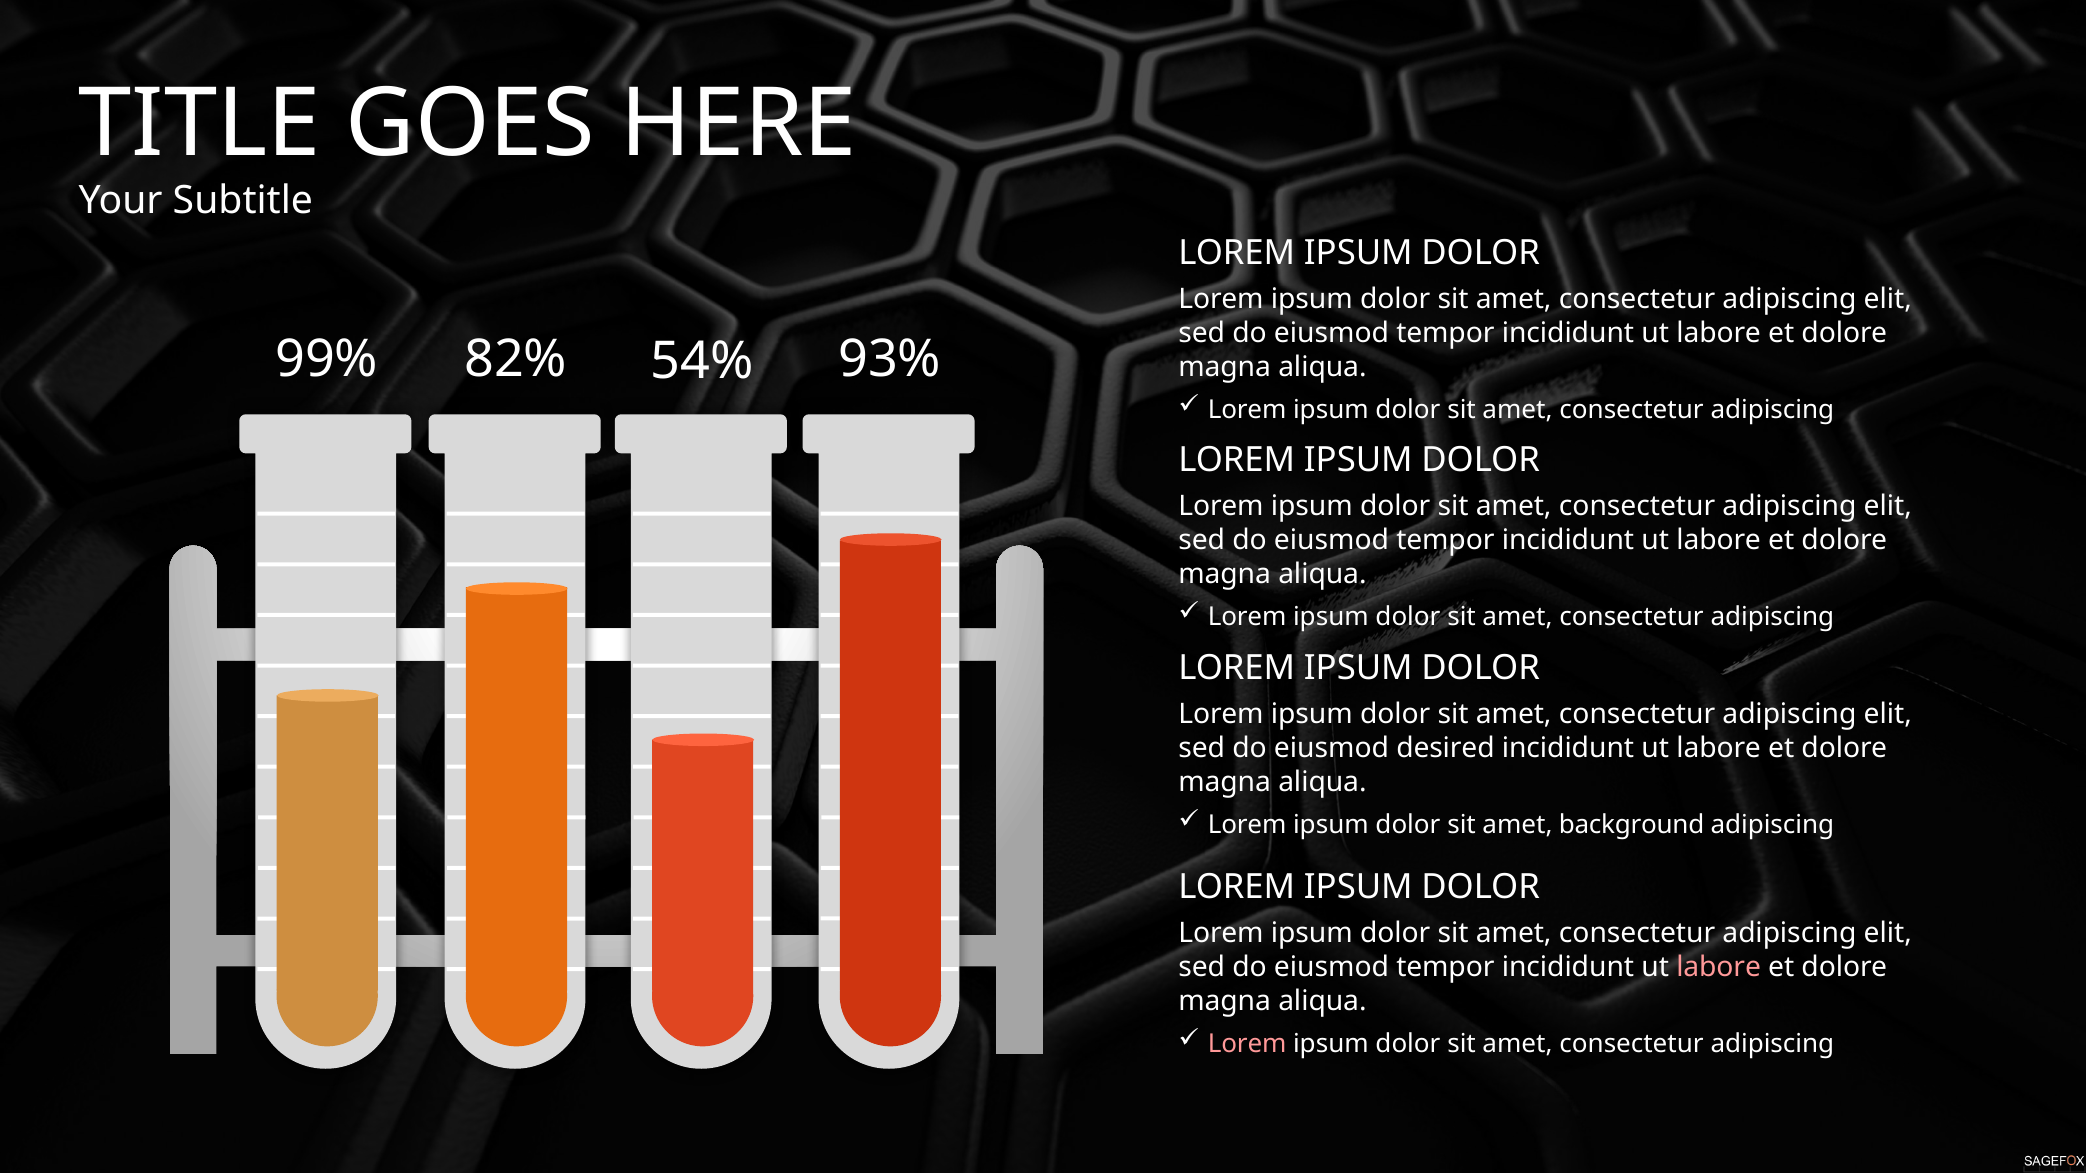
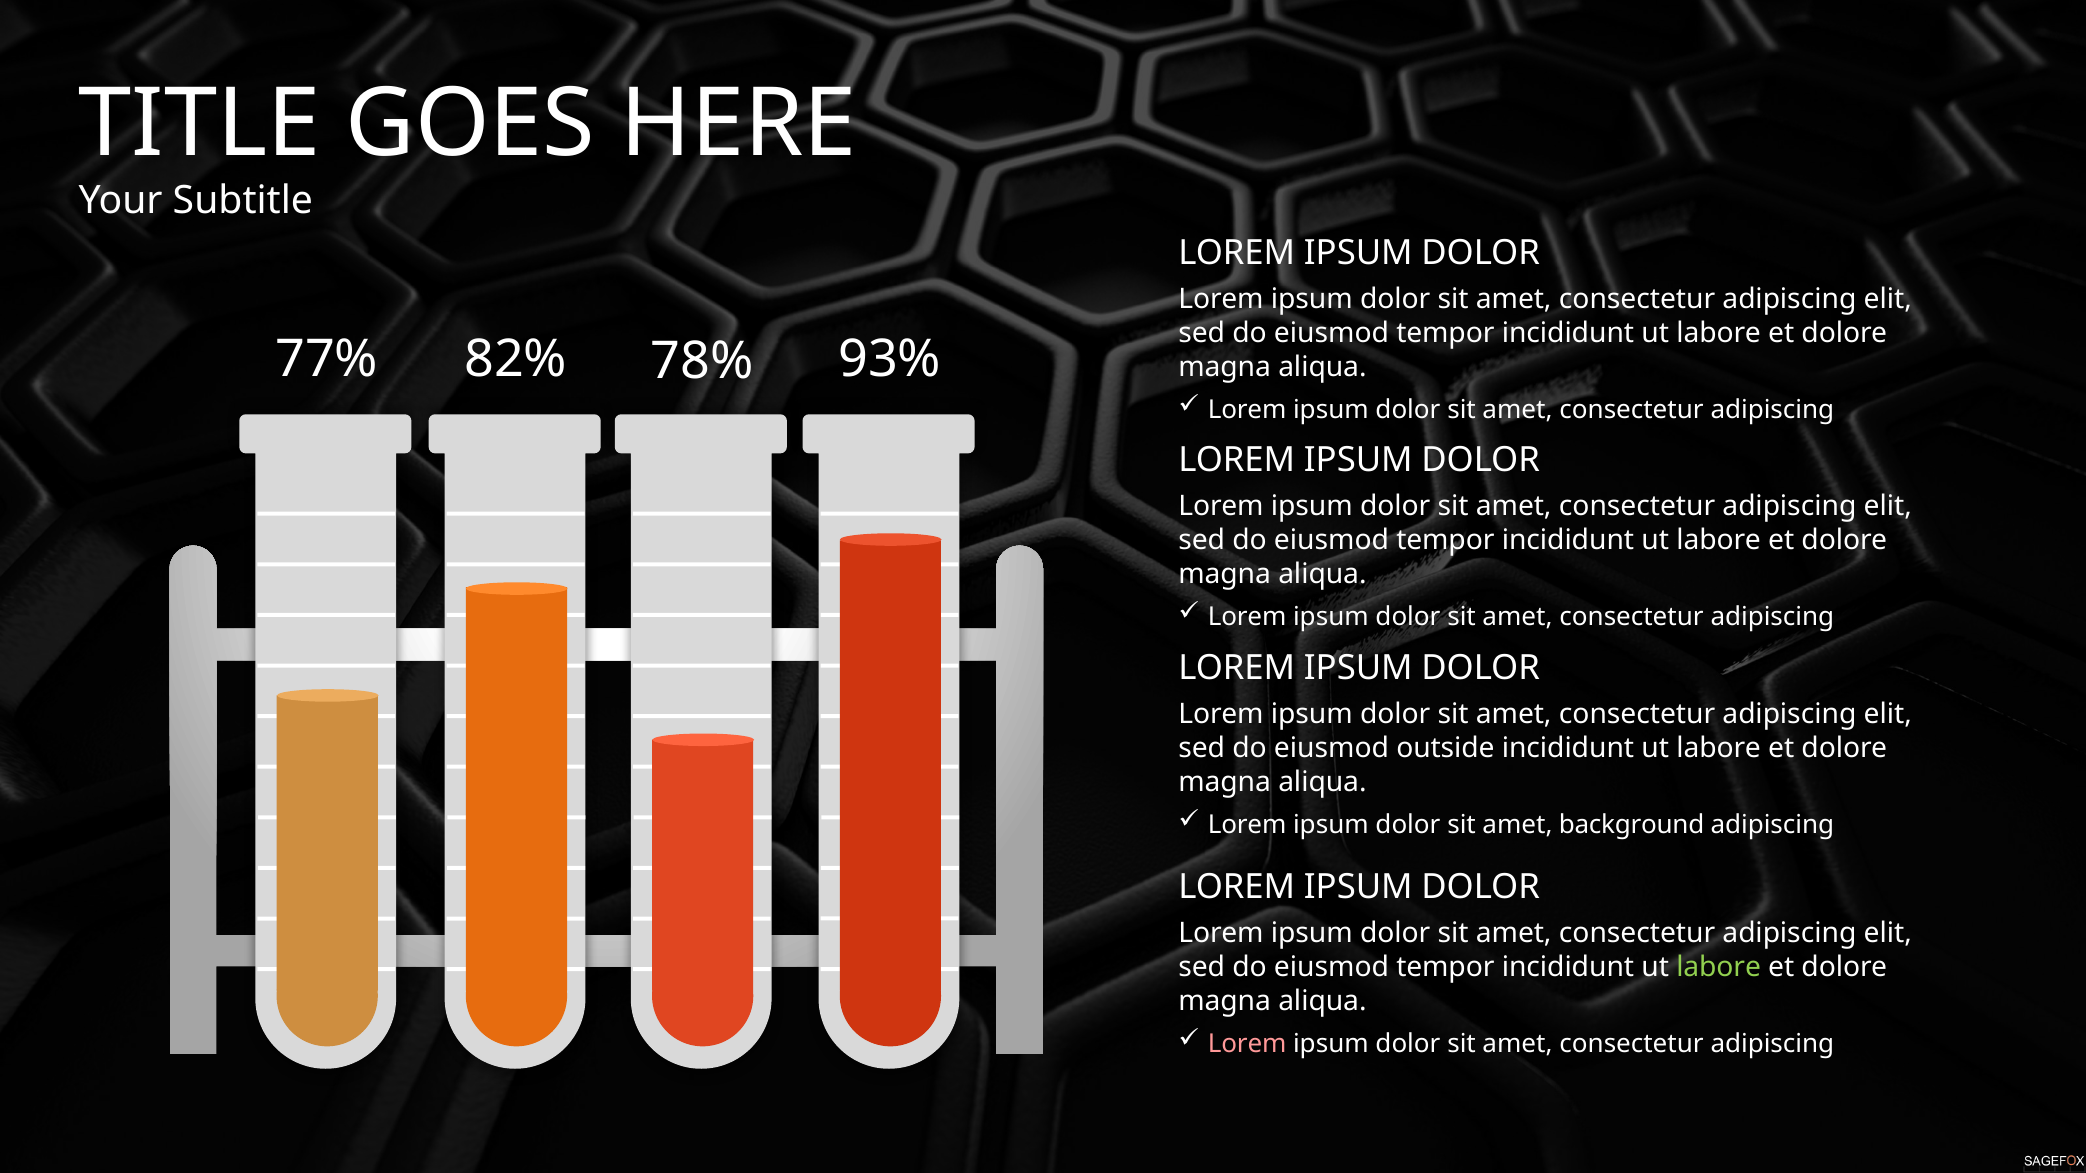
99%: 99% -> 77% (327, 359)
54%: 54% -> 78% (702, 361)
desired: desired -> outside (1445, 748)
labore colour: pink -> light green (1719, 968)
